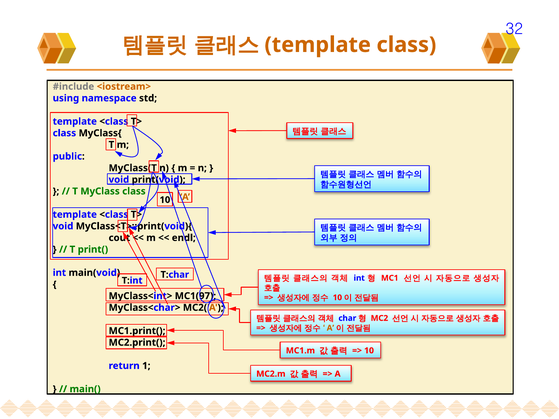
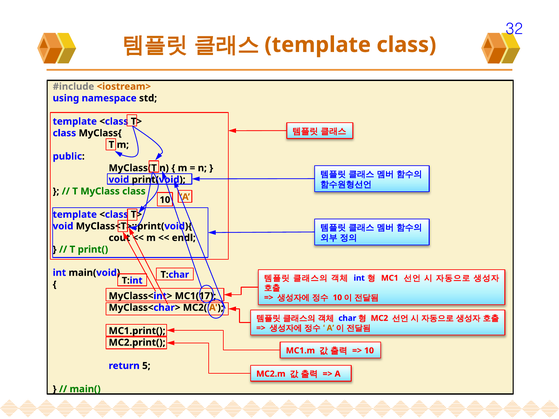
MC1(97: MC1(97 -> MC1(17 (195, 296)
1: 1 -> 5 (146, 366)
